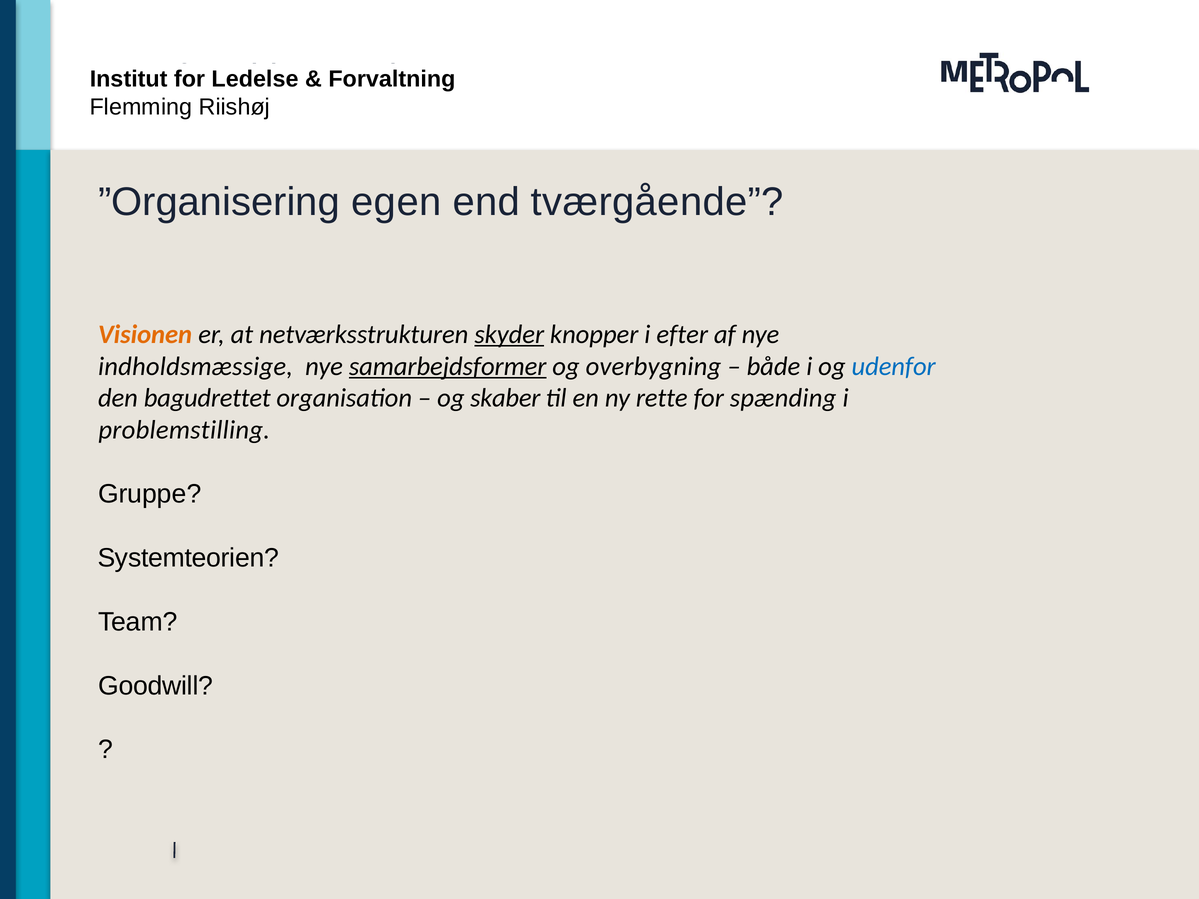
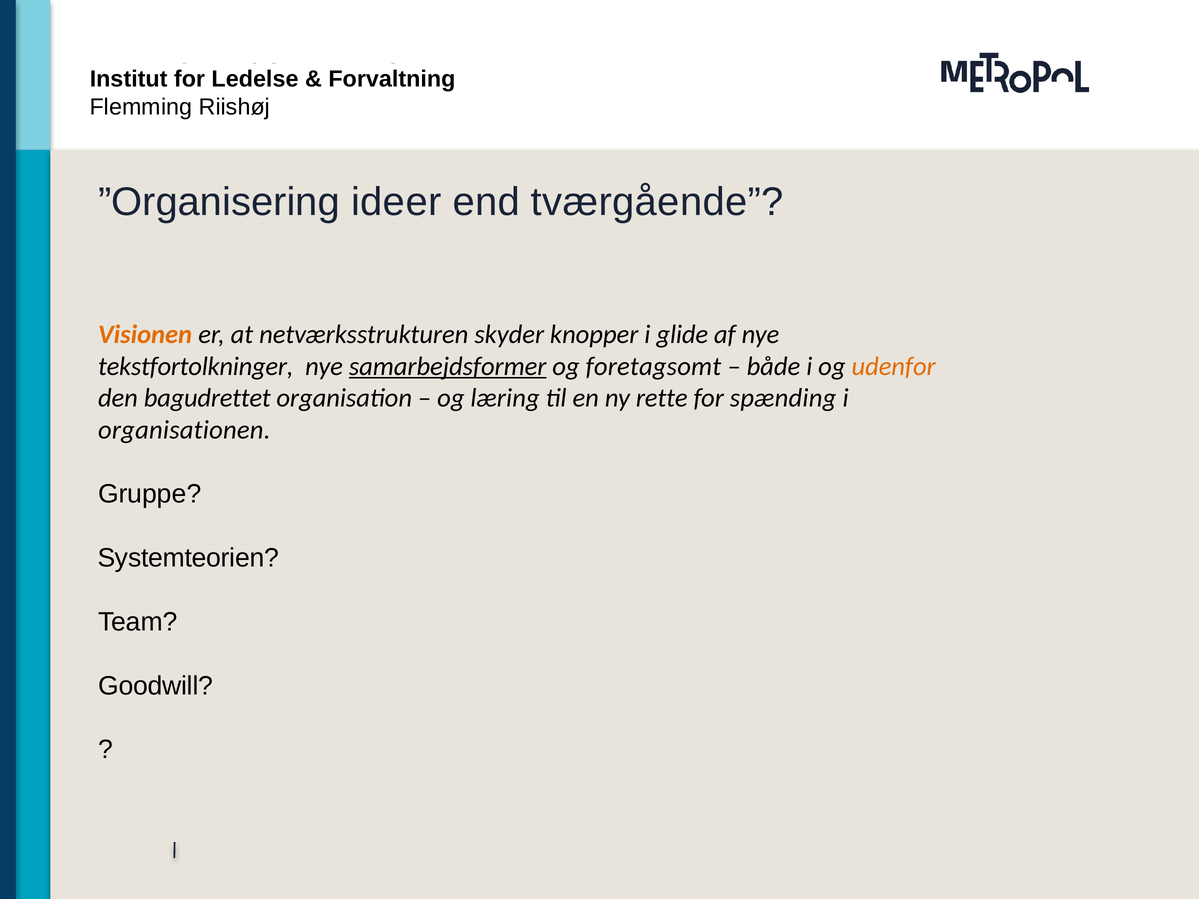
egen: egen -> ideer (396, 202)
skyder underline: present -> none (509, 334)
efter: efter -> glide (682, 334)
indholdsmæssige: indholdsmæssige -> tekstfortolkninger (196, 366)
overbygning: overbygning -> foretagsomt (653, 366)
udenfor colour: blue -> orange (894, 366)
skaber: skaber -> læring (505, 398)
problemstilling: problemstilling -> organisationen (184, 430)
